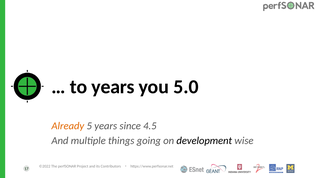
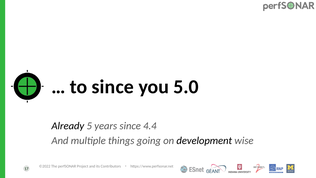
to years: years -> since (113, 87)
Already colour: orange -> black (68, 126)
4.5: 4.5 -> 4.4 (150, 126)
